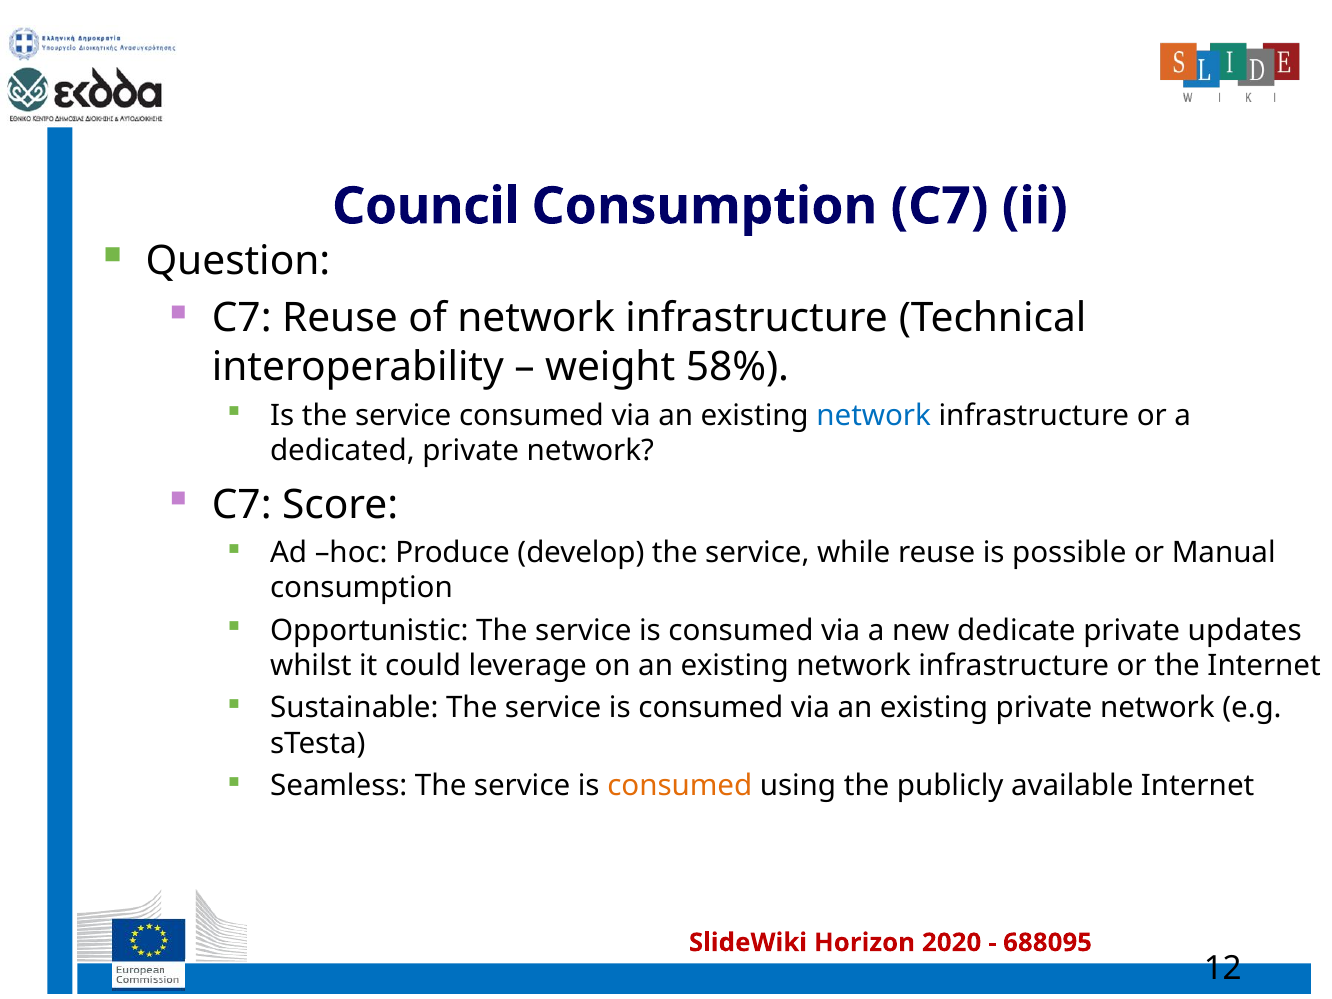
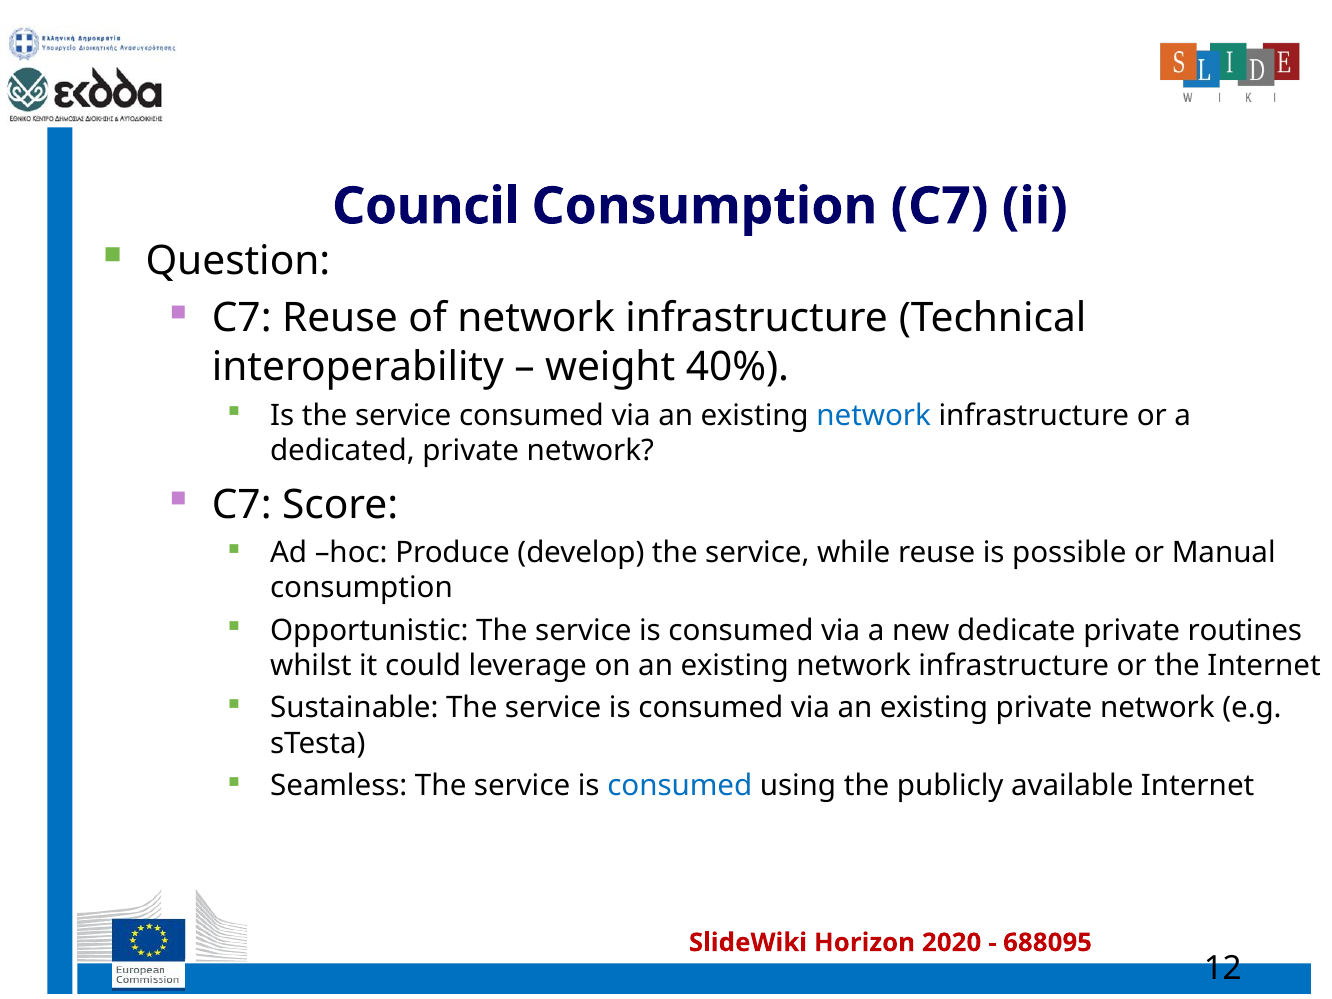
58%: 58% -> 40% (737, 367)
updates: updates -> routines (1245, 630)
consumed colour: orange -> blue (680, 786)
